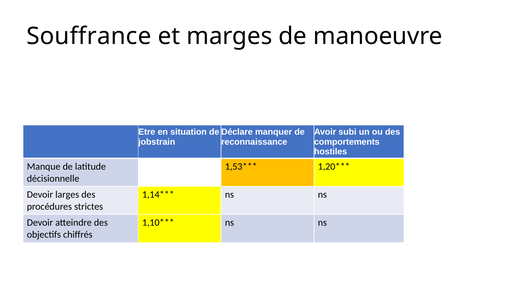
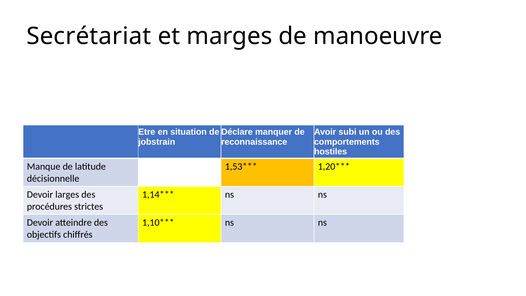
Souffrance: Souffrance -> Secrétariat (89, 36)
